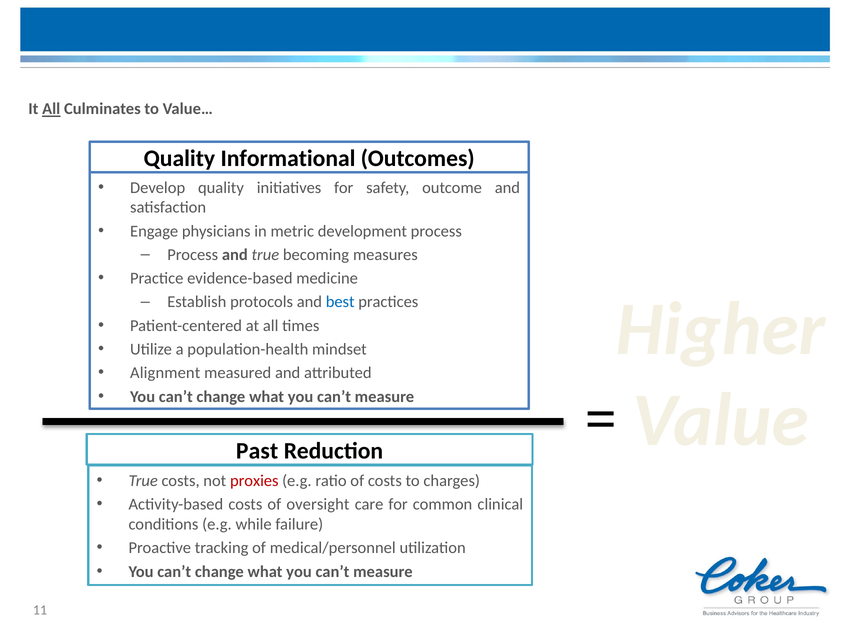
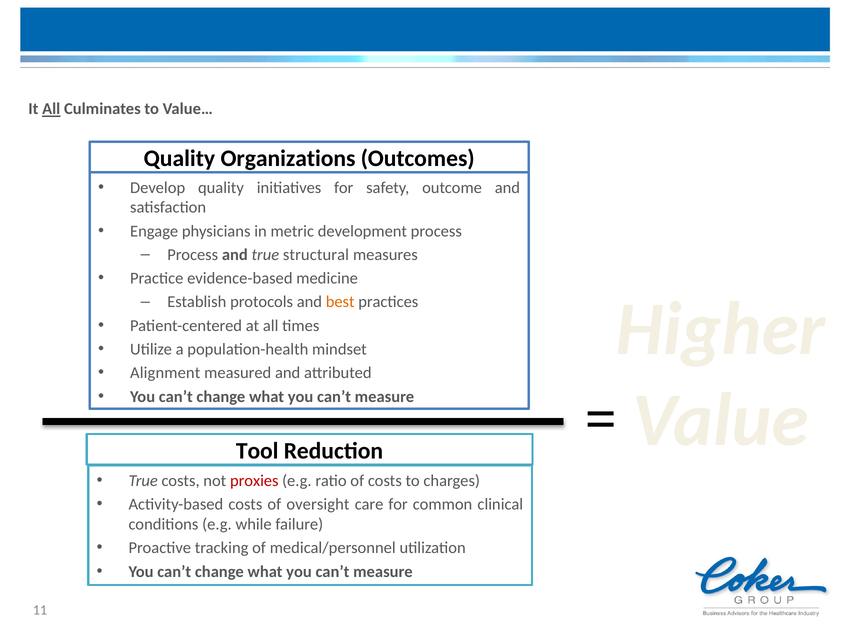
Informational: Informational -> Organizations (288, 158)
becoming: becoming -> structural (316, 254)
best colour: blue -> orange (340, 302)
Past: Past -> Tool (257, 451)
